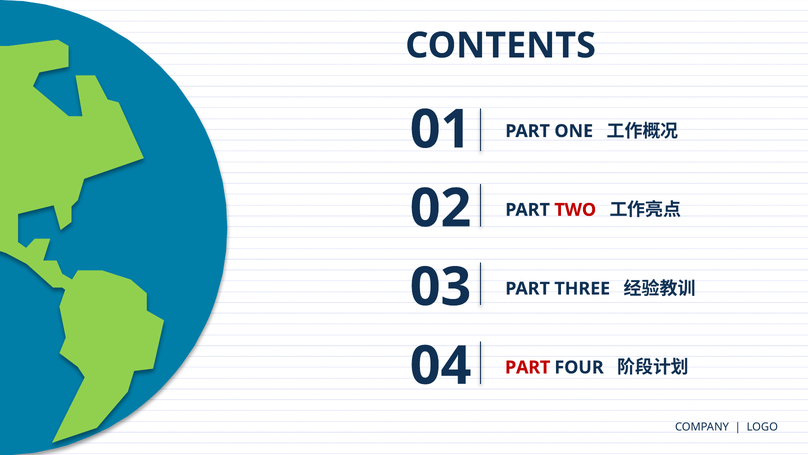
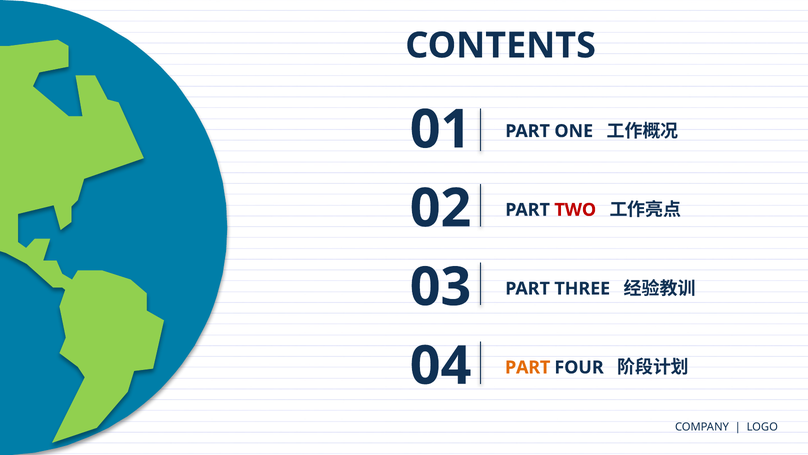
PART colour: red -> orange (528, 367)
